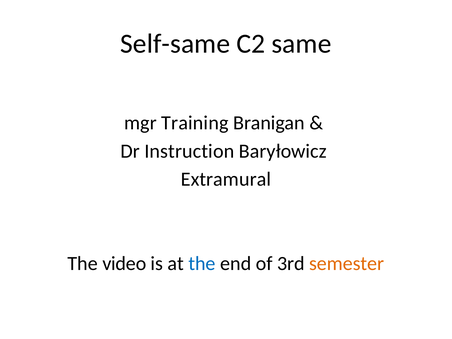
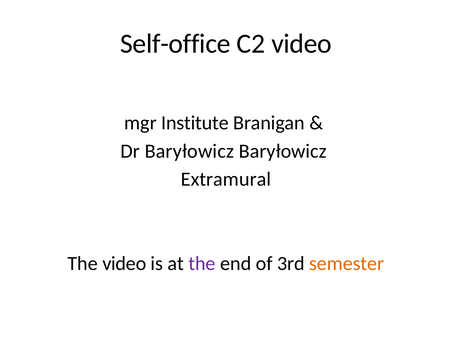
Self-same: Self-same -> Self-office (175, 44)
C2 same: same -> video (302, 44)
Training: Training -> Institute (195, 123)
Dr Instruction: Instruction -> Baryłowicz (189, 151)
the colour: blue -> purple (202, 264)
